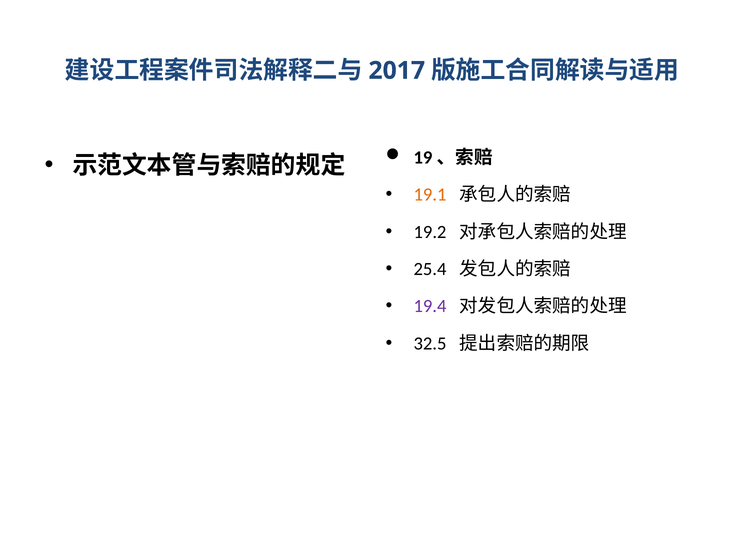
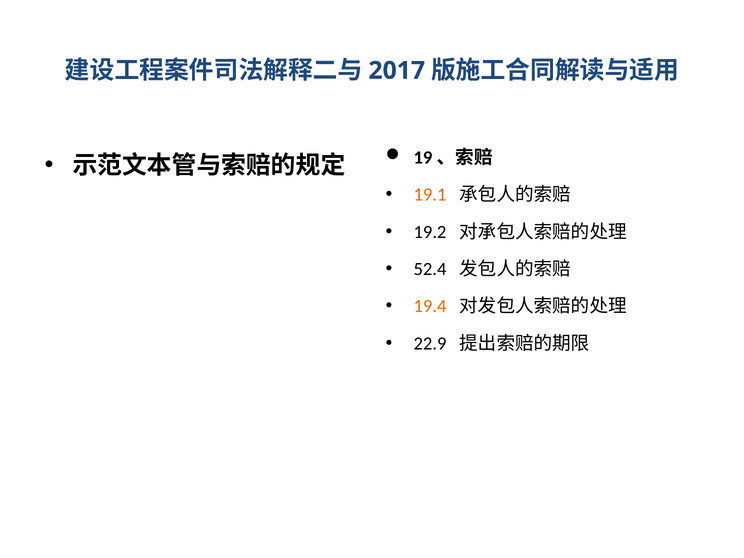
25.4: 25.4 -> 52.4 (430, 269)
19.4 colour: purple -> orange (430, 306)
32.5: 32.5 -> 22.9 (430, 344)
